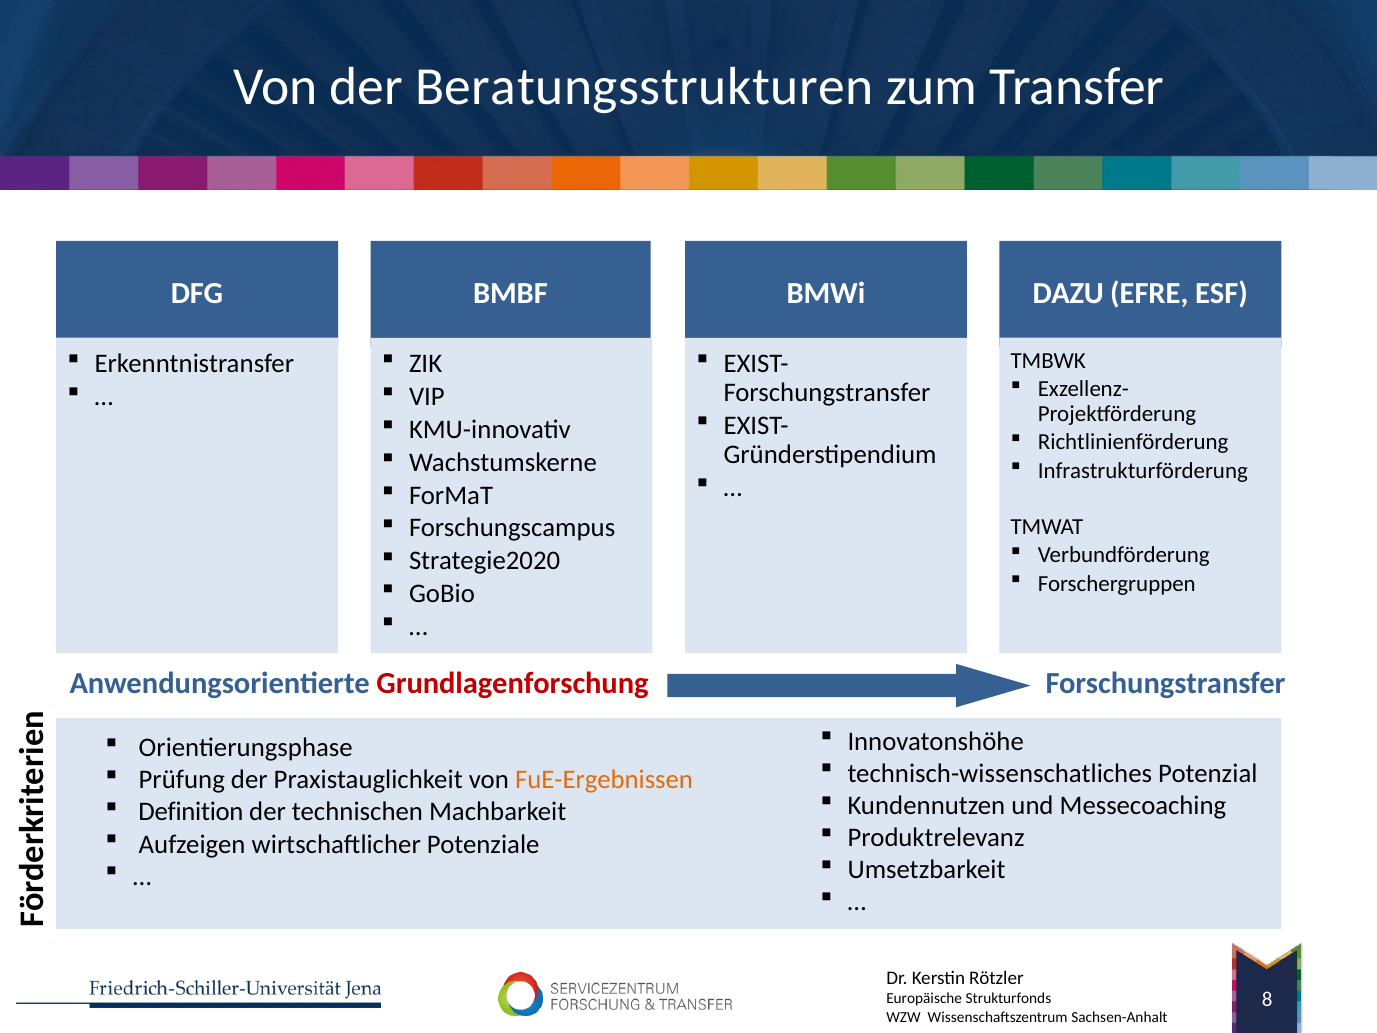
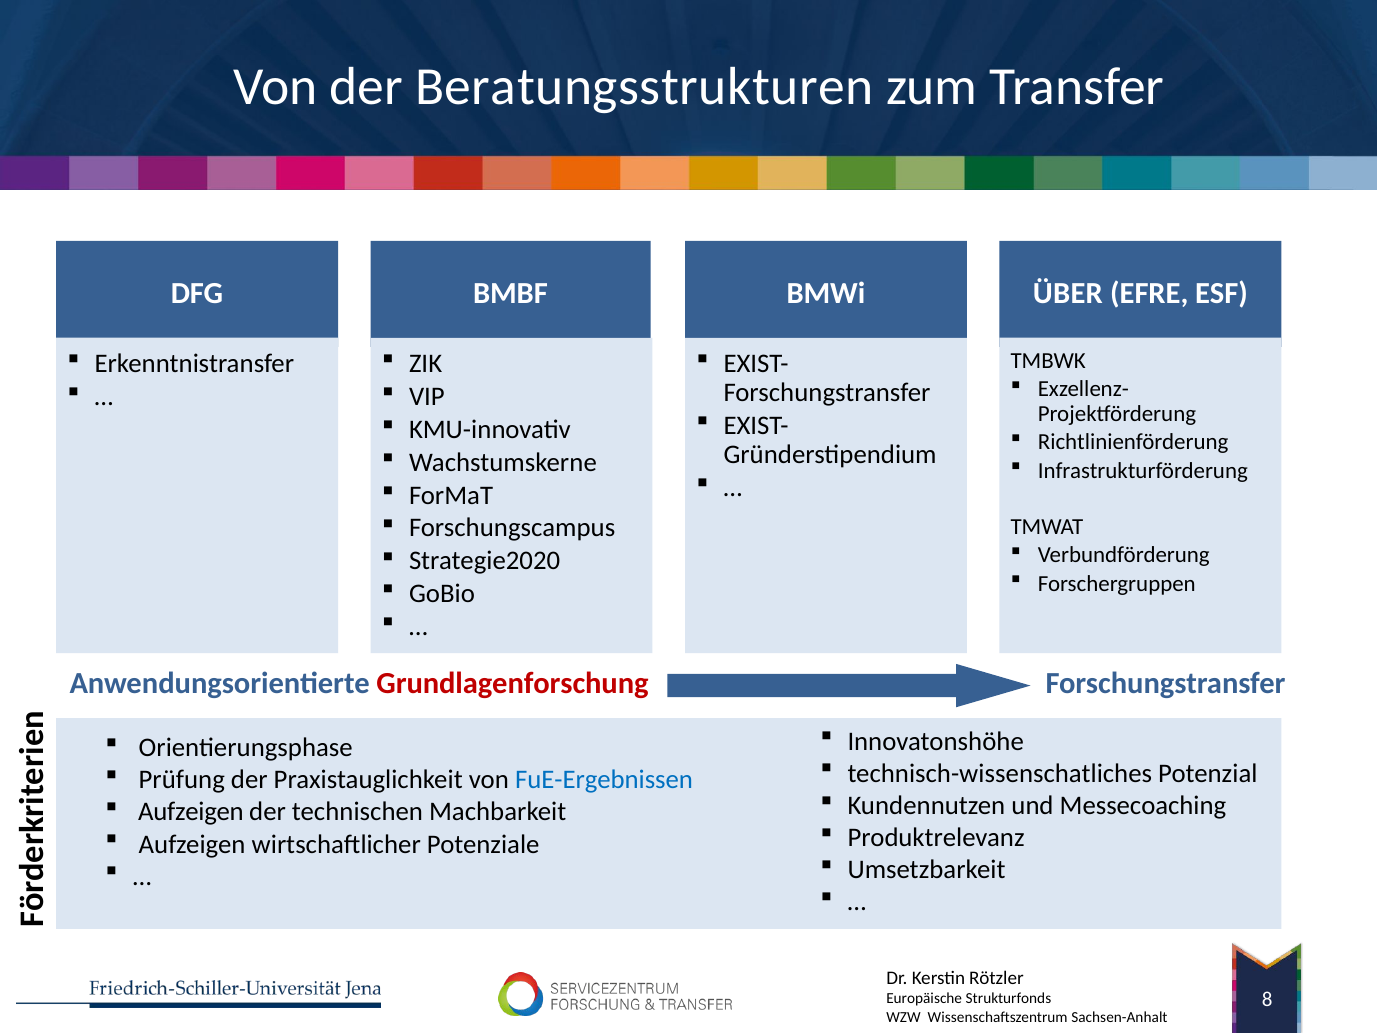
DAZU: DAZU -> ÜBER (1068, 294)
FuE-Ergebnissen colour: orange -> blue (604, 780)
Definition: Definition -> Aufzeigen (191, 812)
